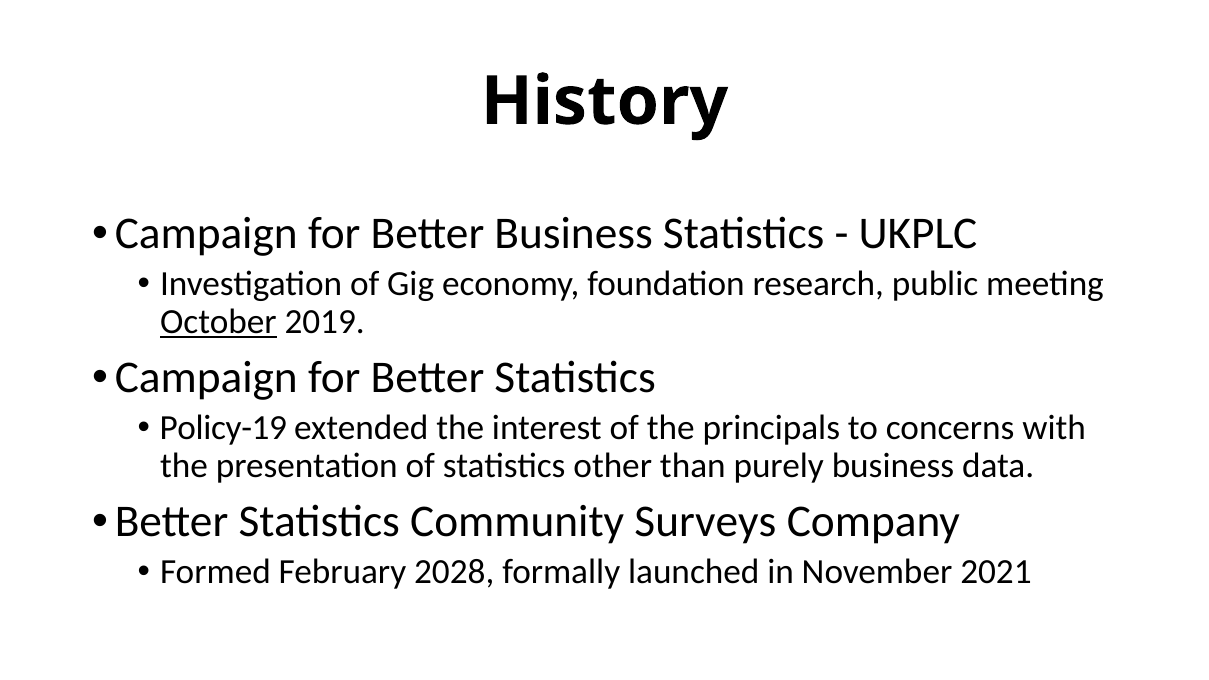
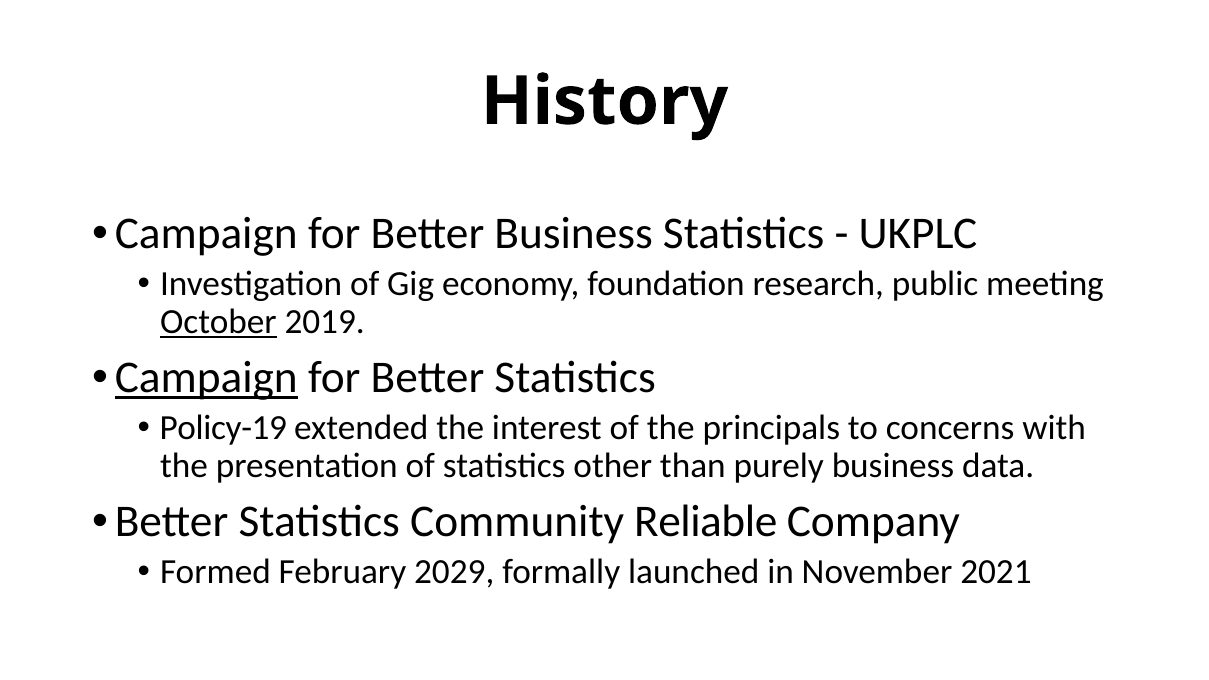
Campaign underline: none -> present (206, 378)
Surveys: Surveys -> Reliable (706, 522)
2028: 2028 -> 2029 (454, 572)
